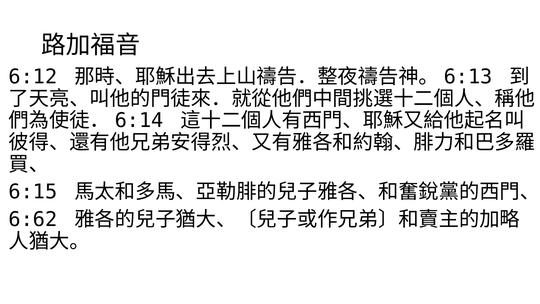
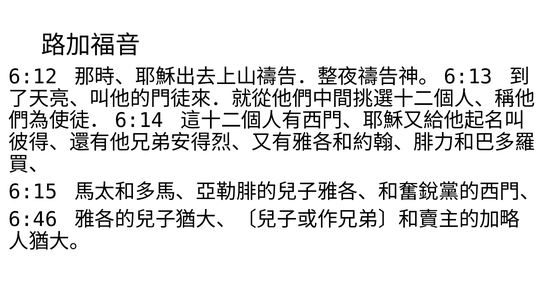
6:62: 6:62 -> 6:46 (33, 219)
